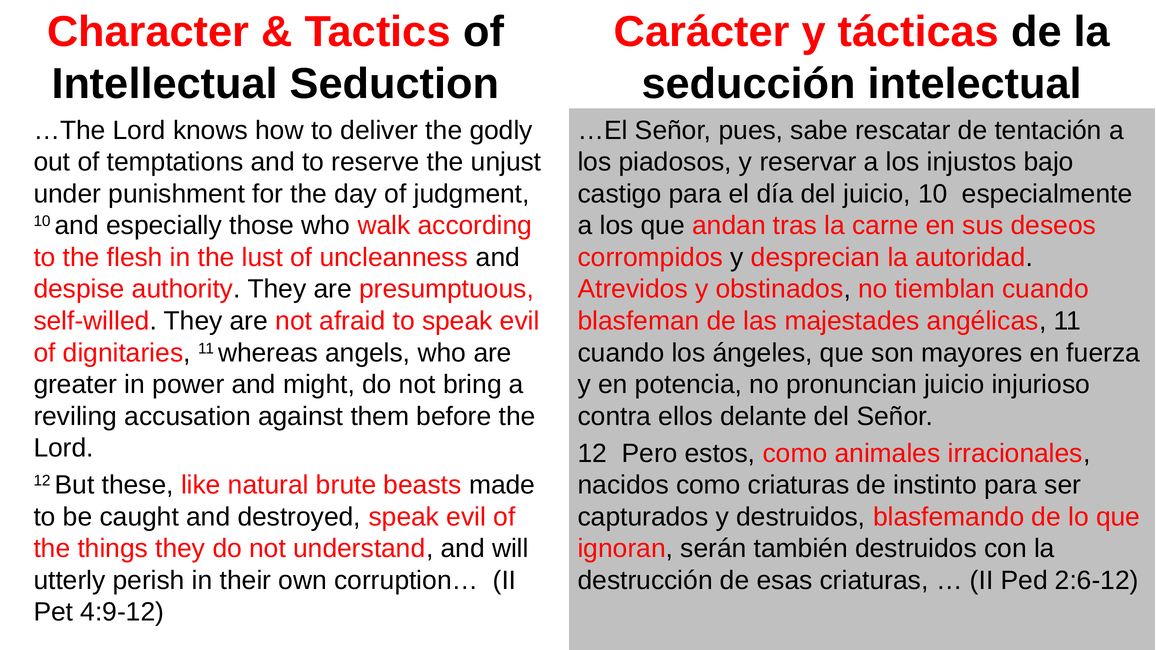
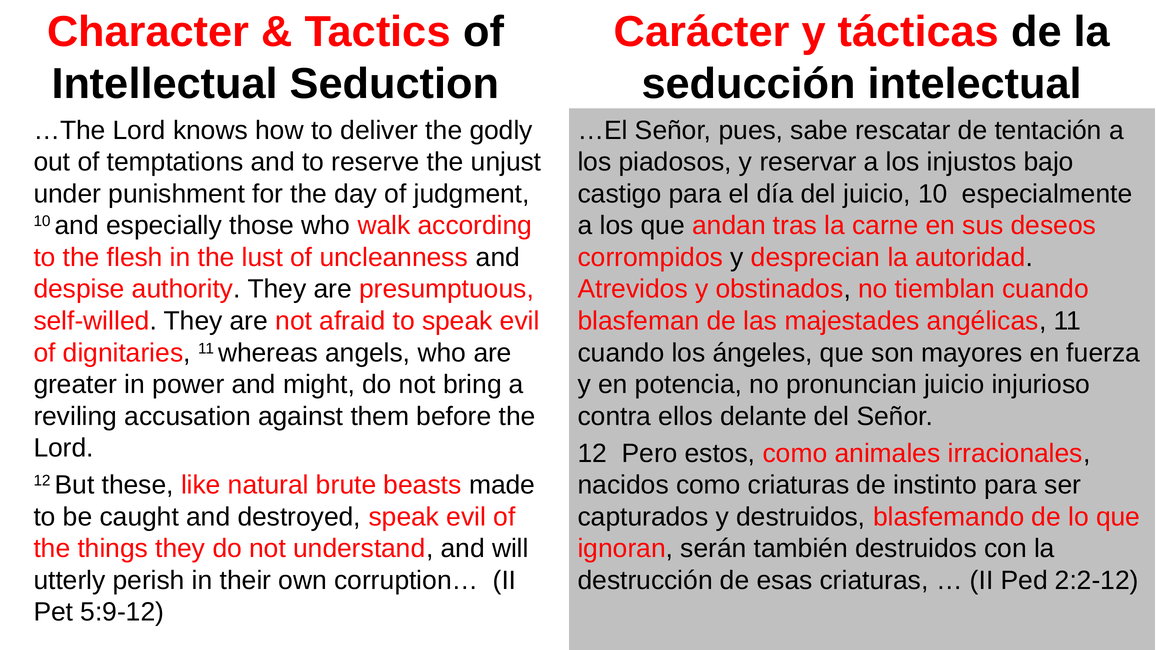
2:6-12: 2:6-12 -> 2:2-12 (1097, 581)
4:9-12: 4:9-12 -> 5:9-12 (122, 612)
